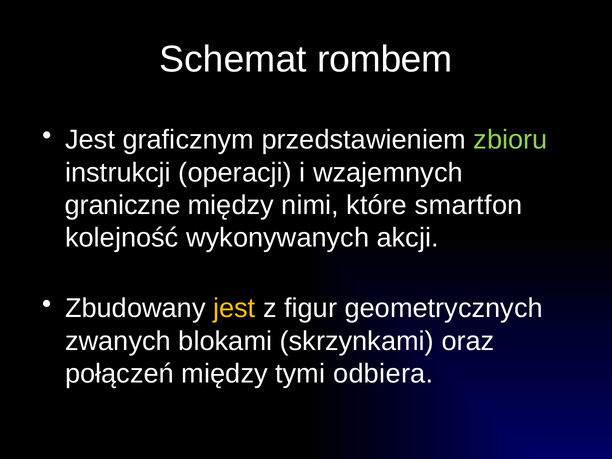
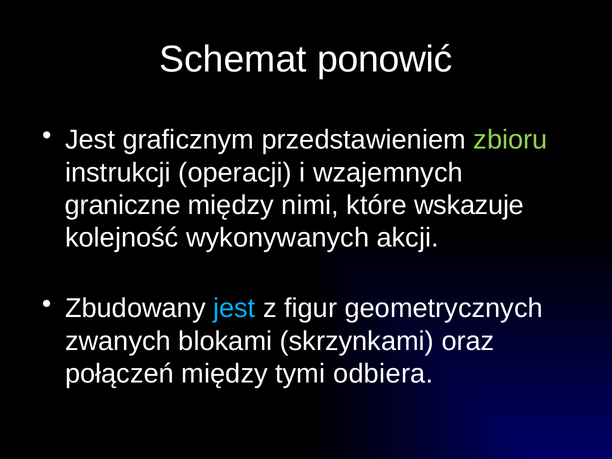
rombem: rombem -> ponowić (385, 59)
smartfon: smartfon -> wskazuje (469, 205)
jest colour: yellow -> light blue (234, 309)
